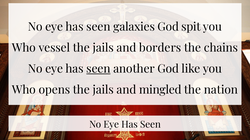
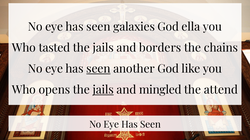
spit: spit -> ella (191, 27)
vessel: vessel -> tasted (54, 48)
jails underline: none -> present (103, 90)
nation: nation -> attend (221, 90)
